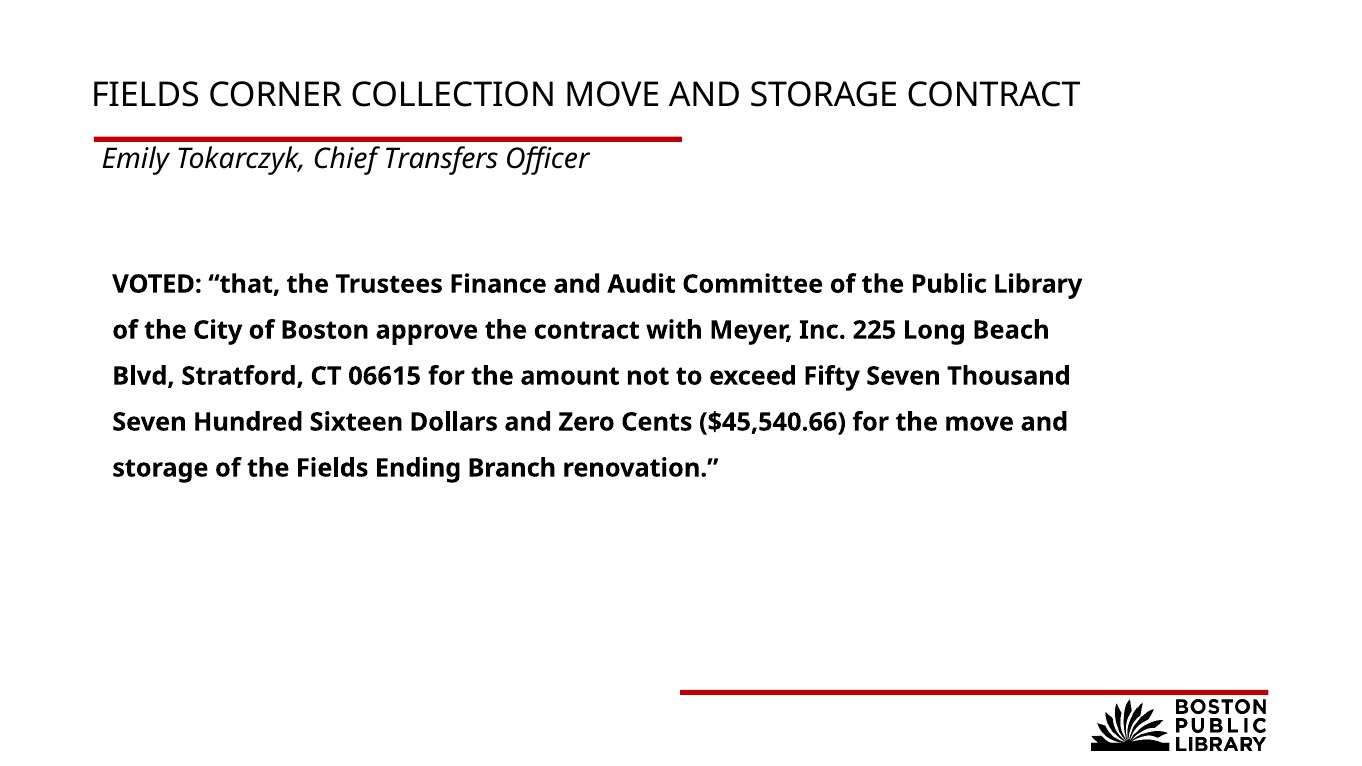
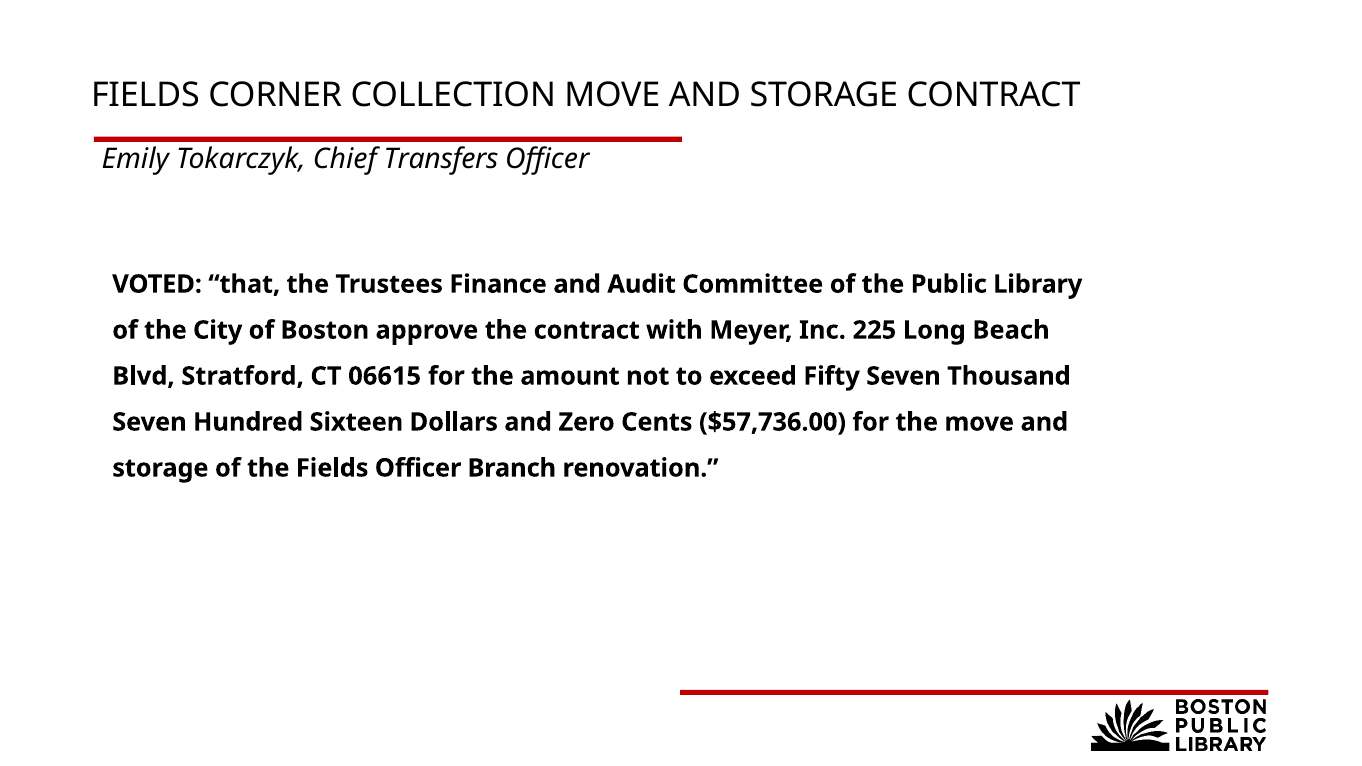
$45,540.66: $45,540.66 -> $57,736.00 (773, 422)
Fields Ending: Ending -> Officer (418, 468)
